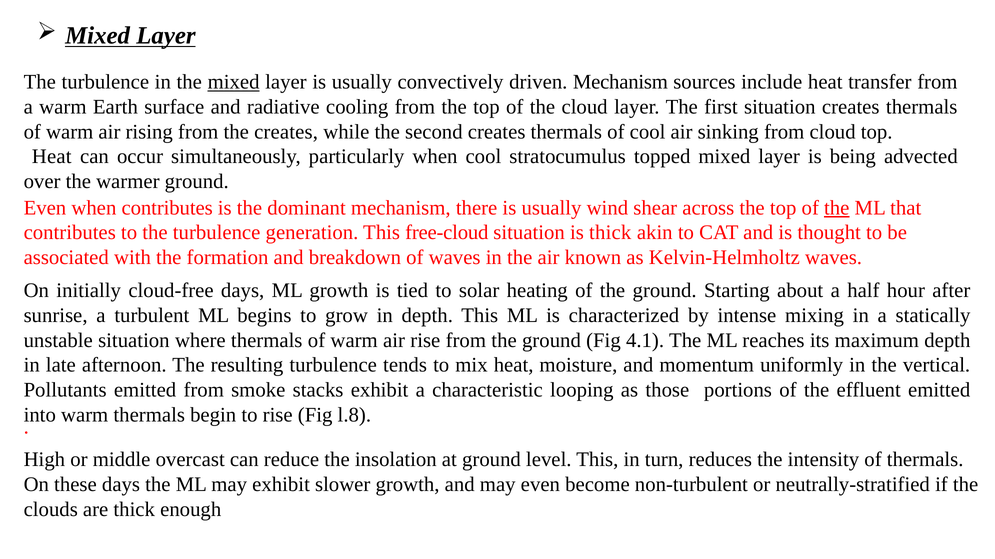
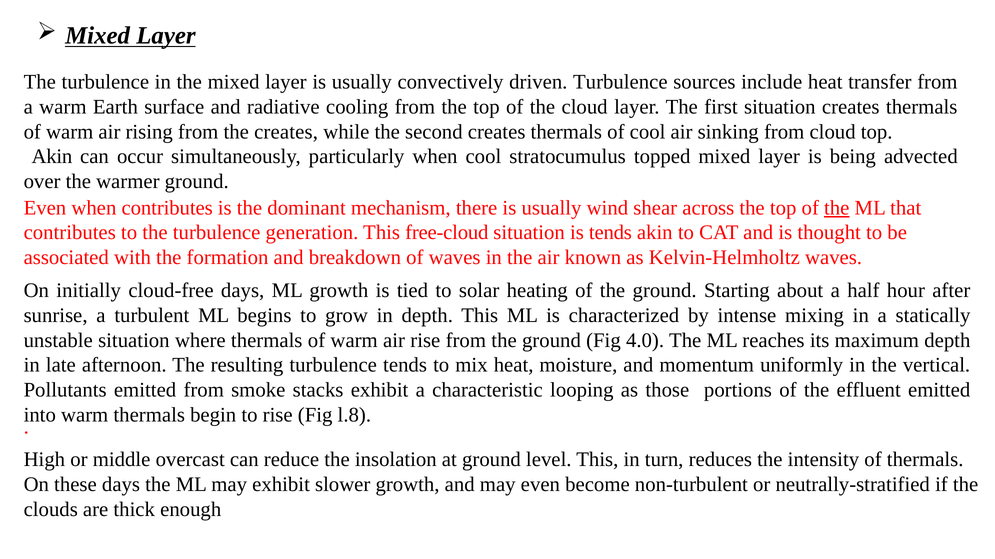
mixed underline: present -> none (234, 82)
driven Mechanism: Mechanism -> Turbulence (620, 82)
Heat: Heat -> Akin (52, 157)
is thick: thick -> tends (610, 233)
4.1: 4.1 -> 4.0 (645, 341)
